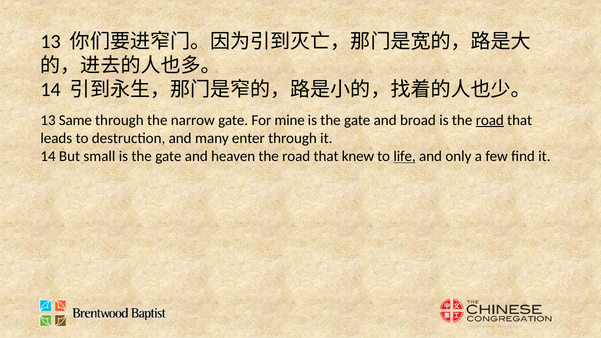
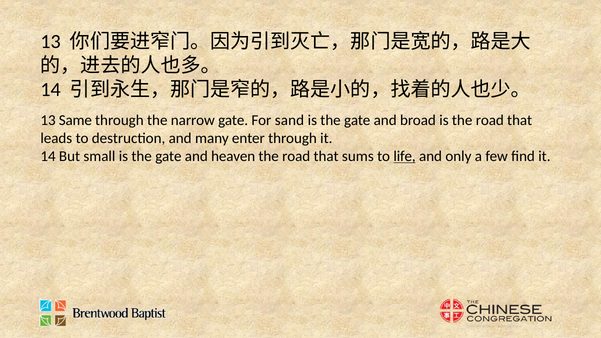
mine: mine -> sand (289, 120)
road underline: present -> none (490, 120)
knew: knew -> sums (358, 156)
